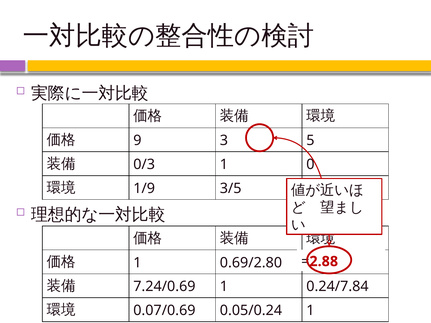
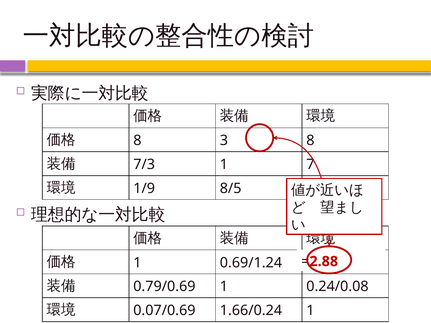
9: 9 -> 8 (137, 141)
3 5: 5 -> 8 (310, 141)
0/3: 0/3 -> 7/3 (144, 165)
0: 0 -> 7 (310, 165)
3/5: 3/5 -> 8/5 (231, 189)
0.69/2.80: 0.69/2.80 -> 0.69/1.24 (251, 263)
7.24/0.69: 7.24/0.69 -> 0.79/0.69 (164, 287)
0.24/7.84: 0.24/7.84 -> 0.24/0.08 (337, 287)
0.05/0.24: 0.05/0.24 -> 1.66/0.24 (251, 311)
